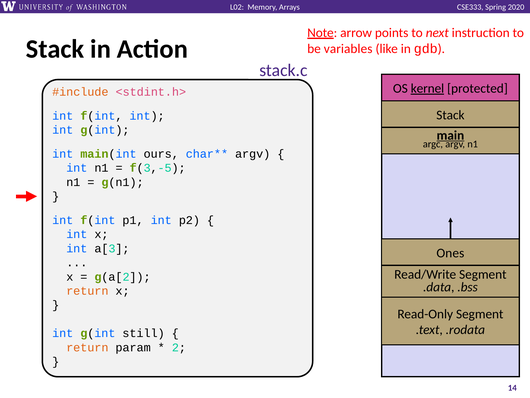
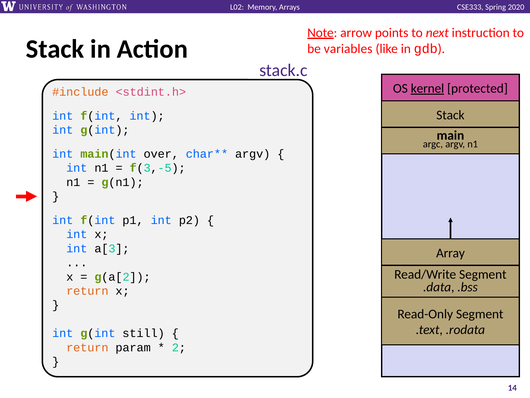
main underline: present -> none (450, 135)
ours: ours -> over (161, 154)
Ones: Ones -> Array (451, 253)
